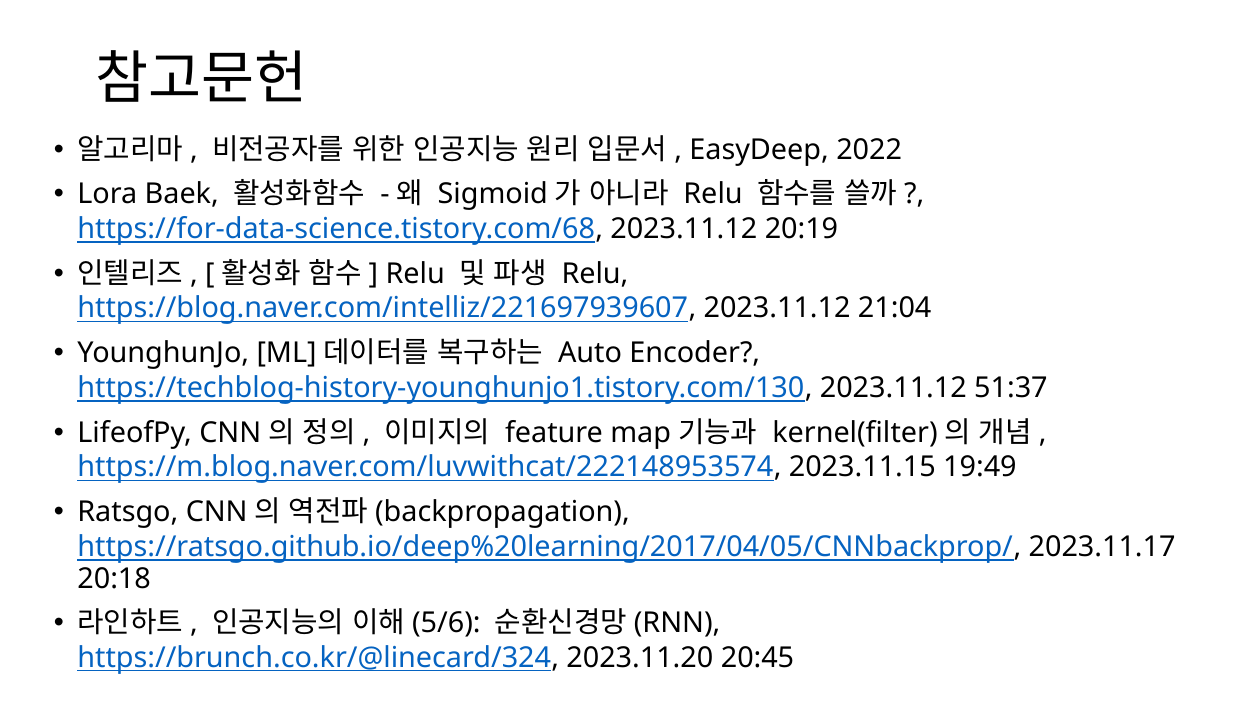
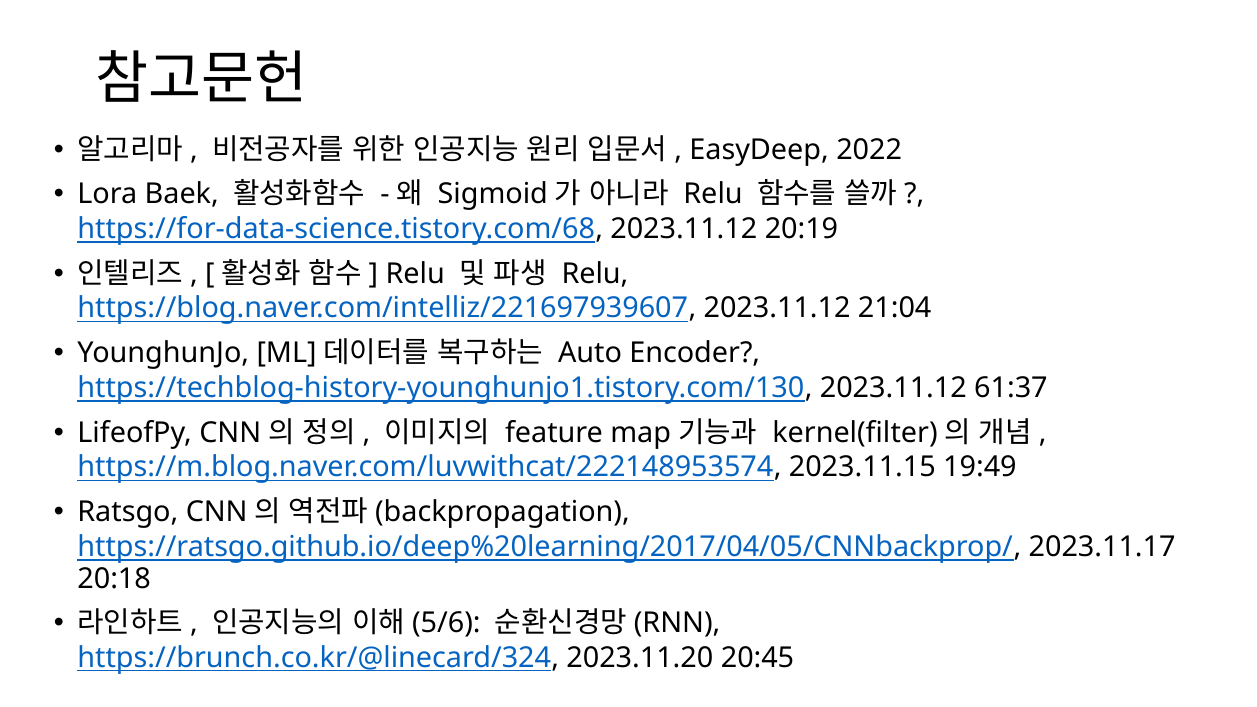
51:37: 51:37 -> 61:37 (1011, 388)
